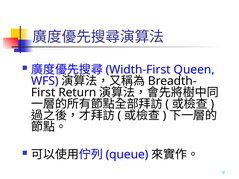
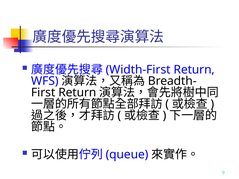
Queen: Queen -> Return (194, 70)
